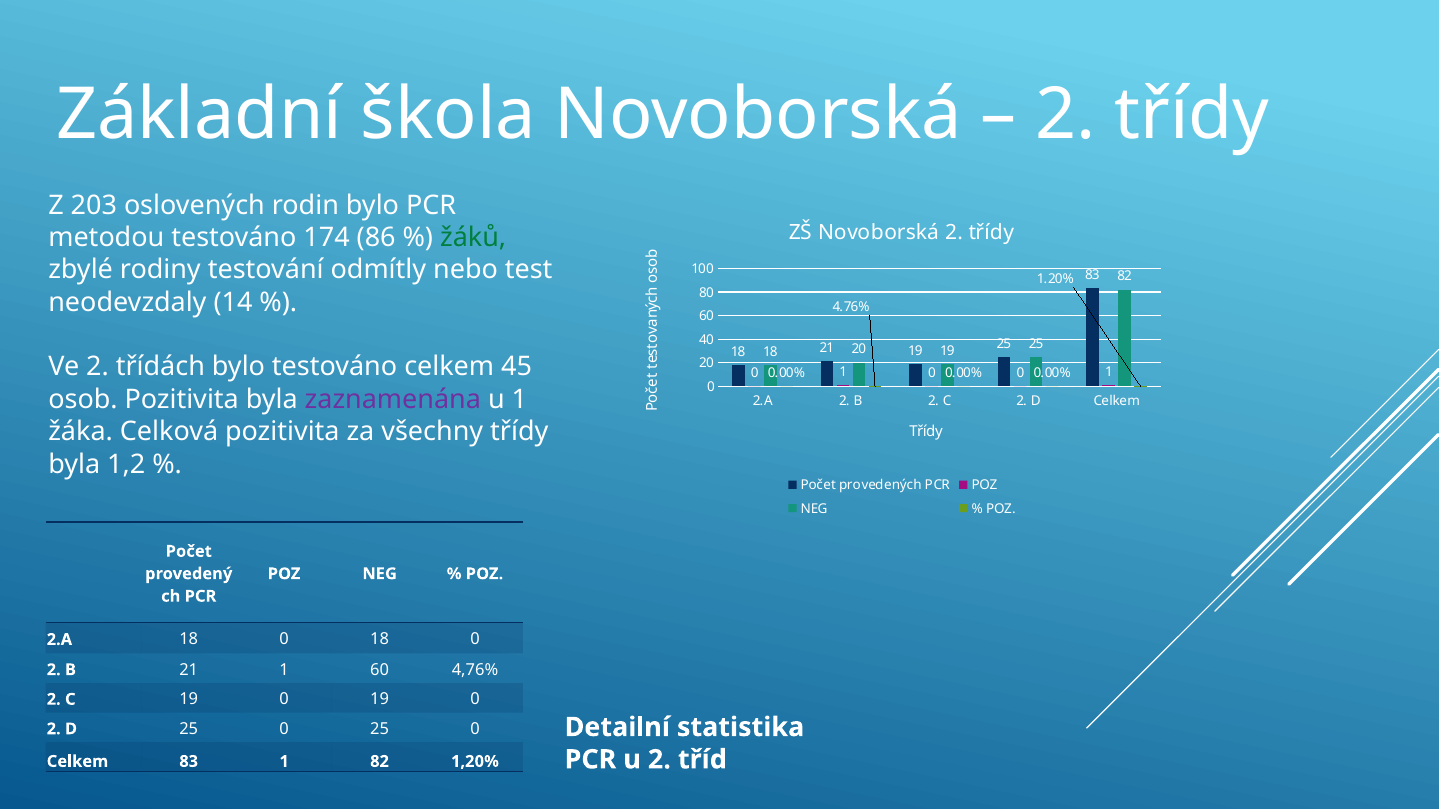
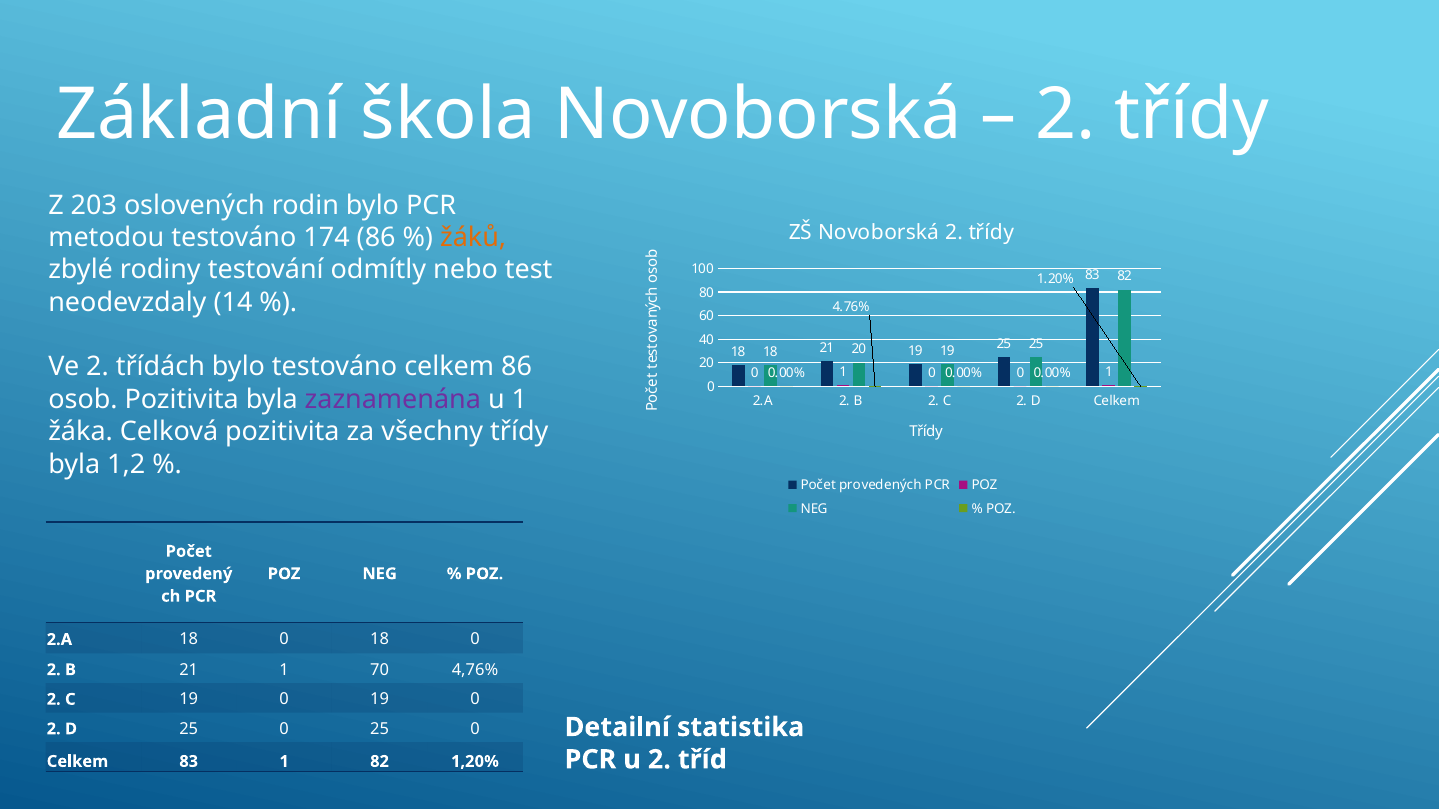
žáků colour: green -> orange (473, 238)
celkem 45: 45 -> 86 (517, 367)
1 60: 60 -> 70 (380, 670)
